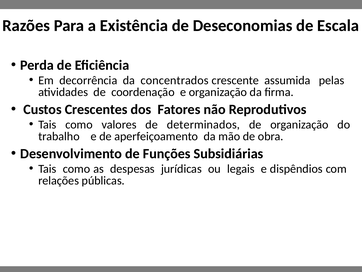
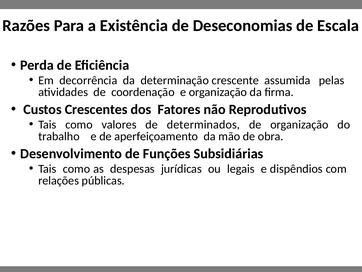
concentrados: concentrados -> determinação (175, 80)
